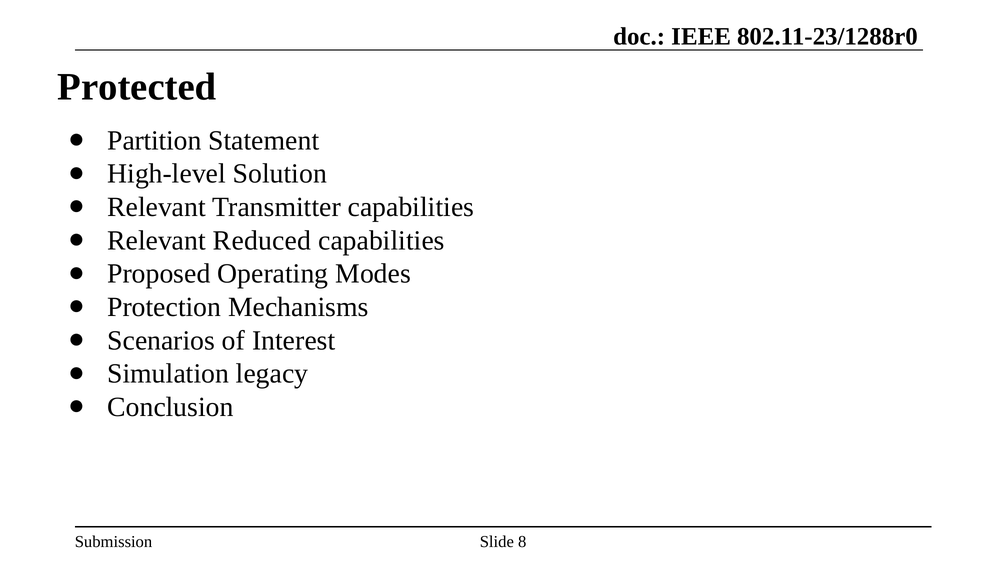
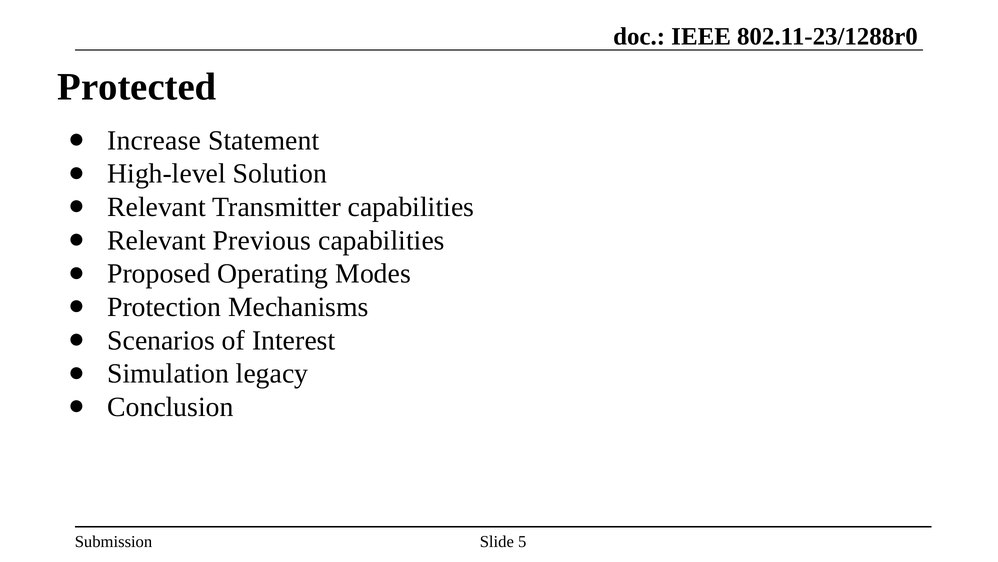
Partition: Partition -> Increase (154, 140)
Reduced: Reduced -> Previous (262, 240)
8: 8 -> 5 (522, 541)
